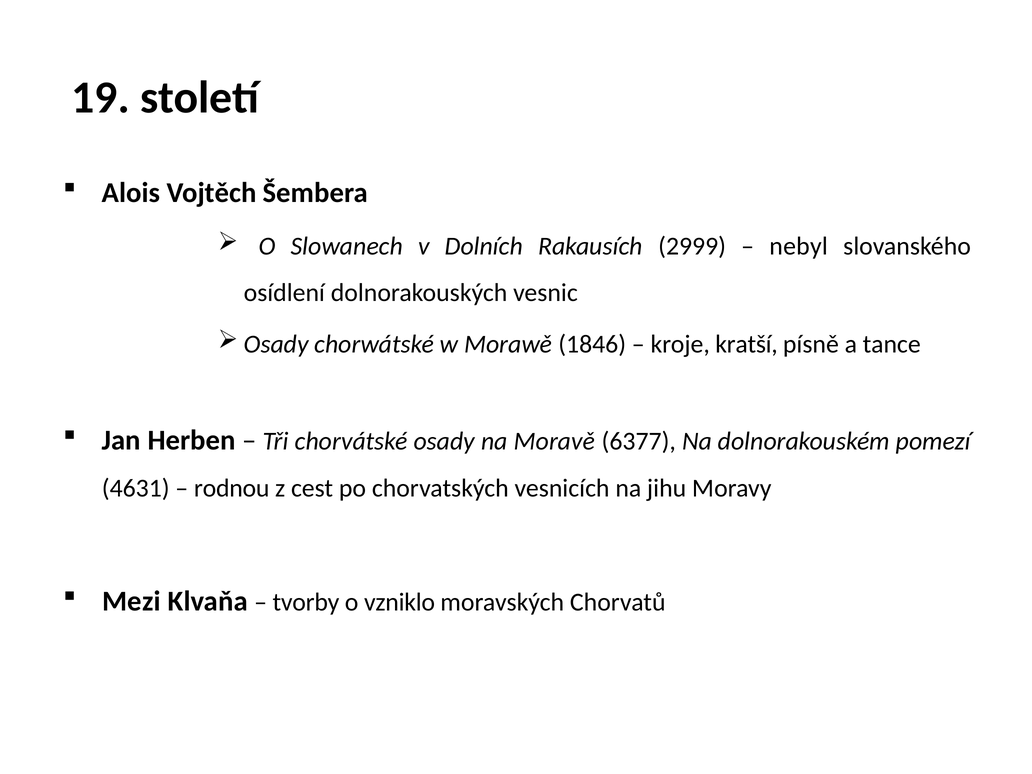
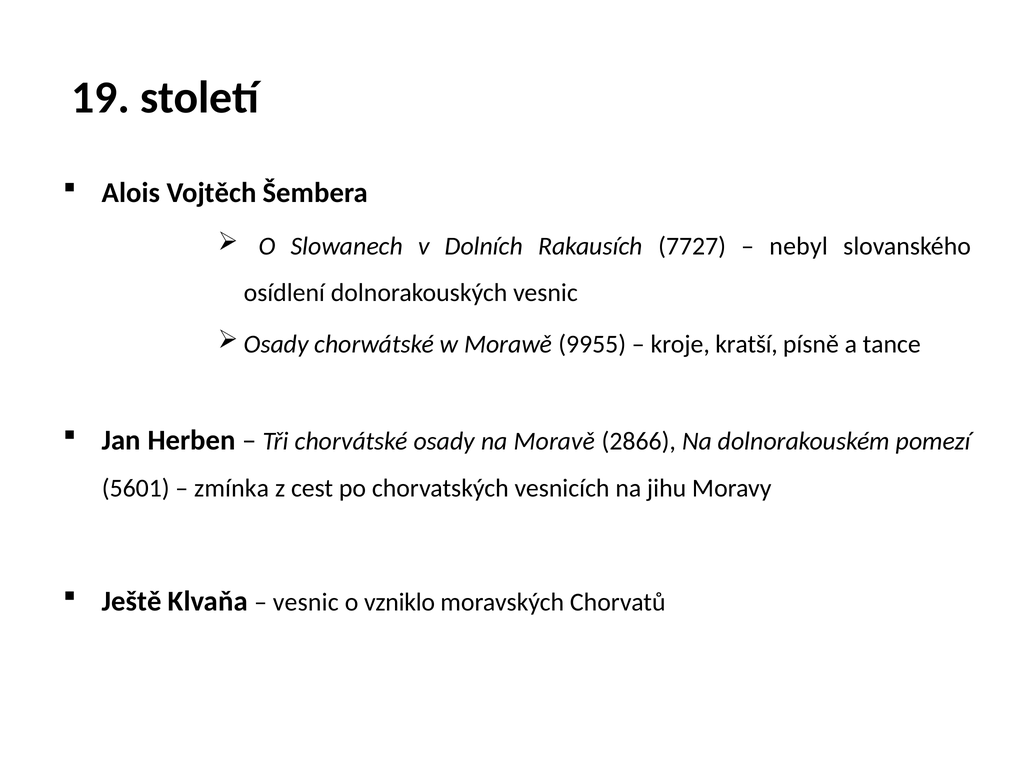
2999: 2999 -> 7727 (692, 246)
1846: 1846 -> 9955 (592, 344)
6377: 6377 -> 2866 (639, 441)
4631: 4631 -> 5601 (136, 488)
rodnou: rodnou -> zmínka (232, 488)
Mezi: Mezi -> Ještě (132, 601)
tvorby: tvorby -> vesnic (306, 602)
